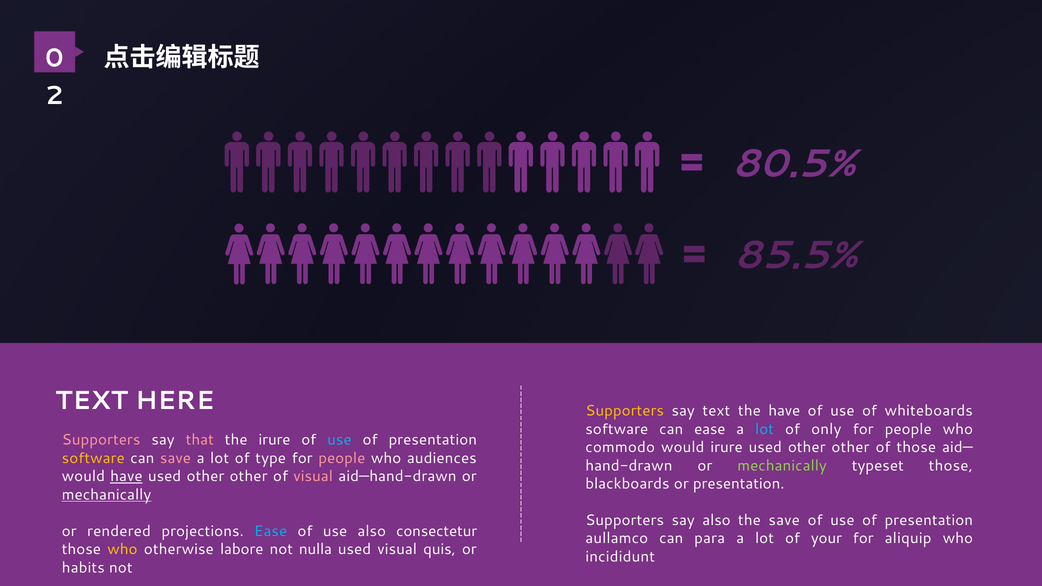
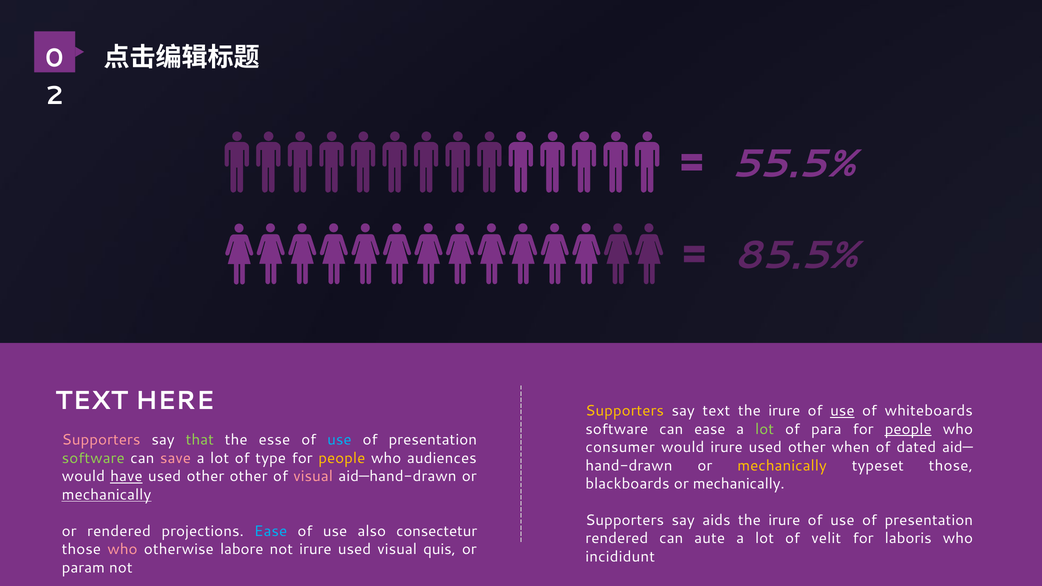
80.5%: 80.5% -> 55.5% (794, 164)
have: have -> irure (784, 411)
use underline: none -> present (842, 411)
lot colour: light blue -> light green (765, 429)
only: only -> para (826, 429)
people underline: none -> present (908, 429)
that colour: pink -> light green (200, 440)
the irure: irure -> esse (274, 440)
commodo: commodo -> consumer (620, 447)
other: other -> when (851, 447)
of those: those -> dated (916, 447)
software colour: yellow -> light green (93, 458)
people colour: pink -> yellow (342, 458)
mechanically colour: light green -> yellow (782, 466)
blackboards or presentation: presentation -> mechanically (739, 484)
say also: also -> aids (716, 520)
save: save -> irure (784, 520)
aullamco: aullamco -> rendered (617, 539)
para: para -> aute (710, 539)
your: your -> velit (826, 539)
aliquip: aliquip -> laboris (908, 539)
who colour: yellow -> pink (122, 550)
not nulla: nulla -> irure (315, 550)
habits: habits -> param (83, 568)
